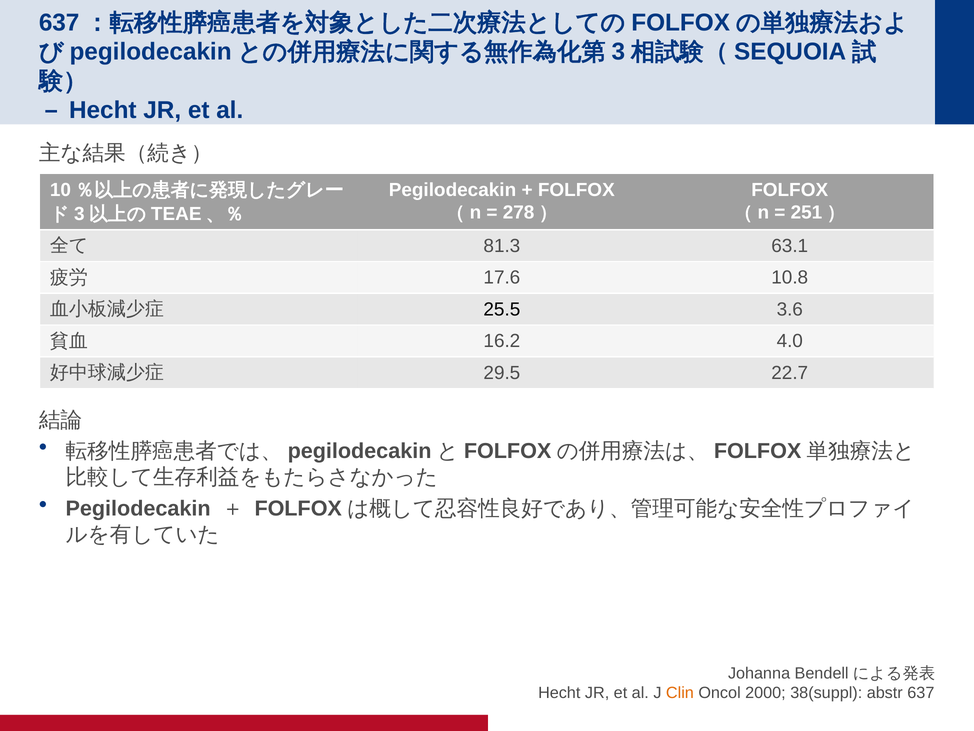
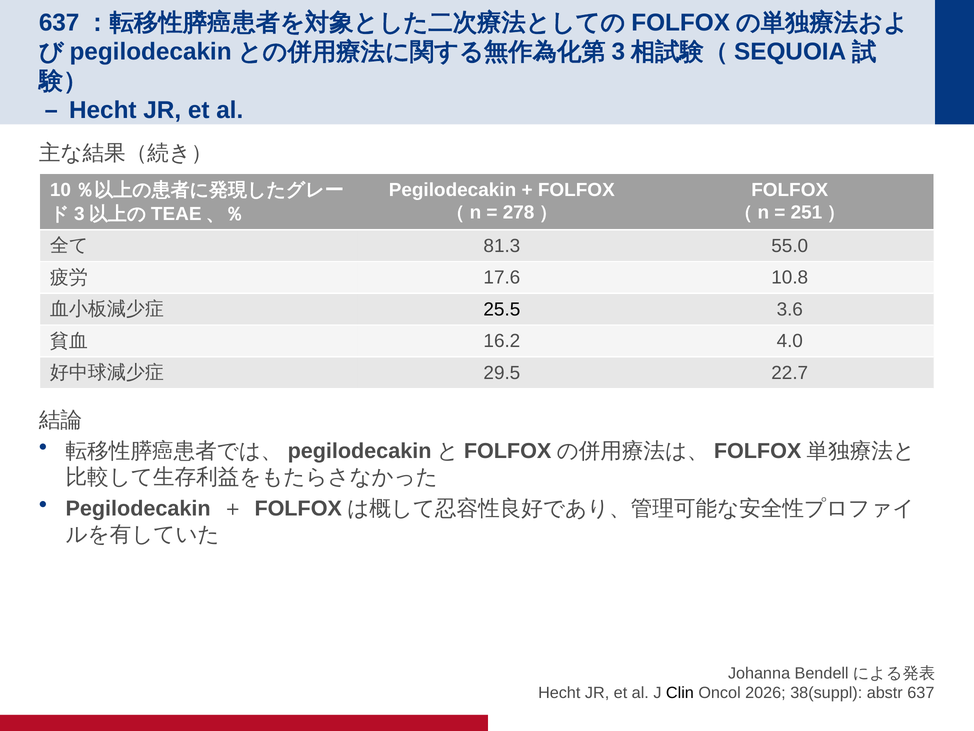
63.1: 63.1 -> 55.0 (790, 246)
Clin colour: orange -> black (680, 693)
2000: 2000 -> 2026 (765, 693)
